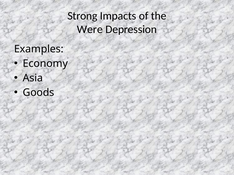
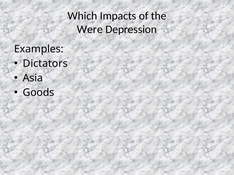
Strong: Strong -> Which (82, 16)
Economy: Economy -> Dictators (45, 64)
